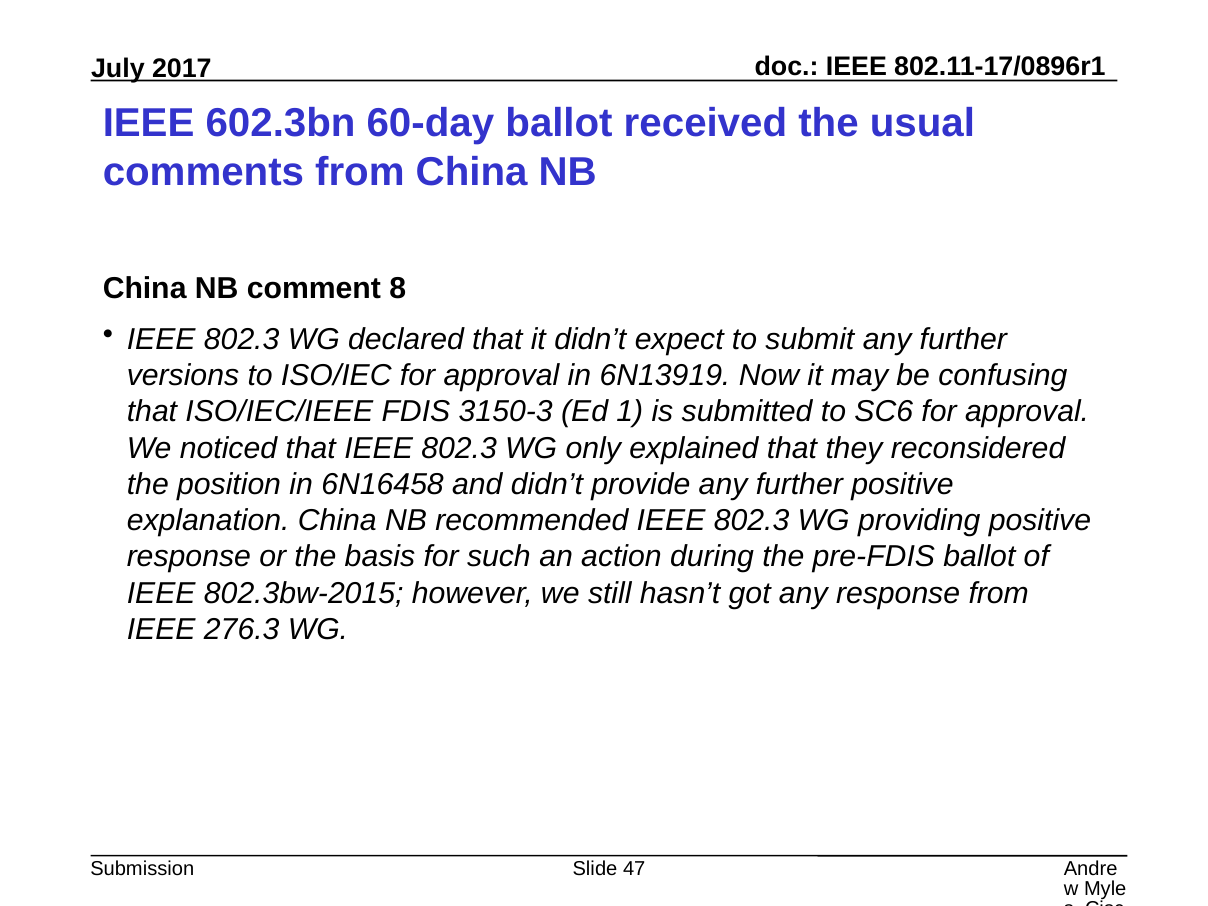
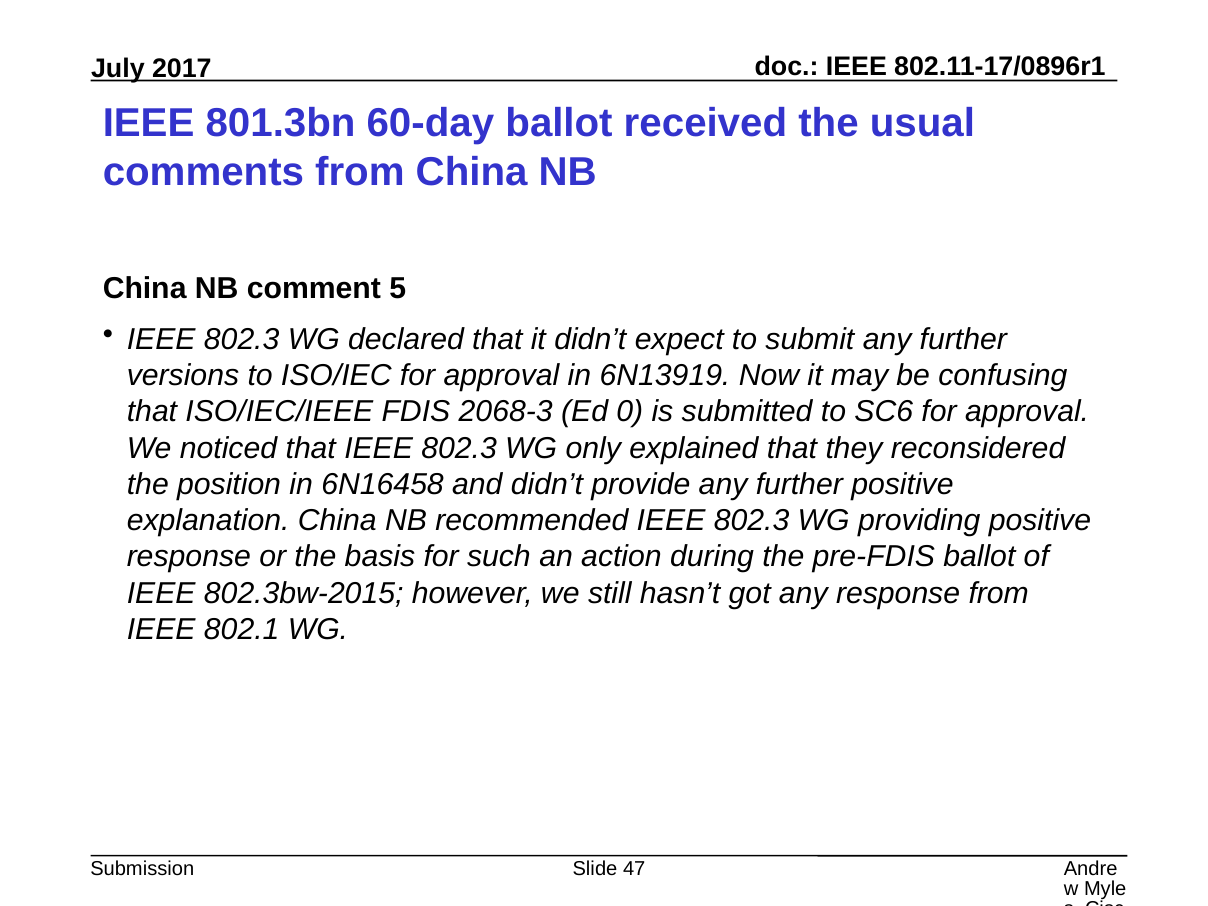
602.3bn: 602.3bn -> 801.3bn (281, 124)
8: 8 -> 5 (398, 288)
3150-3: 3150-3 -> 2068-3 (506, 412)
1: 1 -> 0 (630, 412)
276.3: 276.3 -> 802.1 (242, 629)
